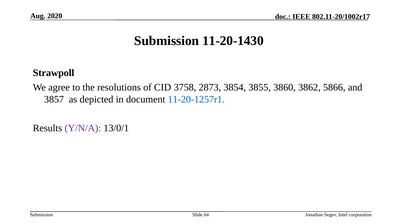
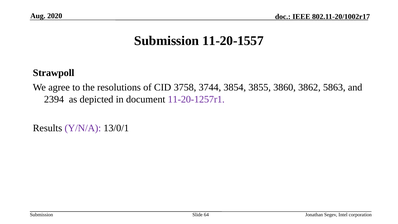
11-20-1430: 11-20-1430 -> 11-20-1557 (233, 41)
2873: 2873 -> 3744 (210, 87)
5866: 5866 -> 5863 (334, 87)
3857: 3857 -> 2394 (54, 99)
11-20-1257r1 colour: blue -> purple (196, 99)
